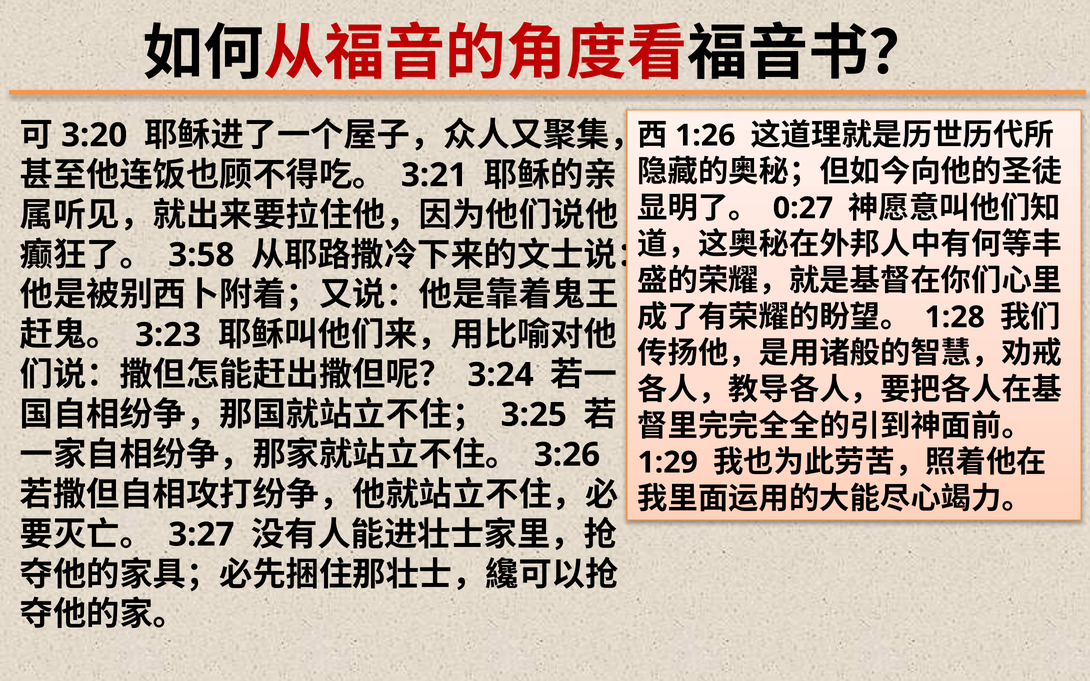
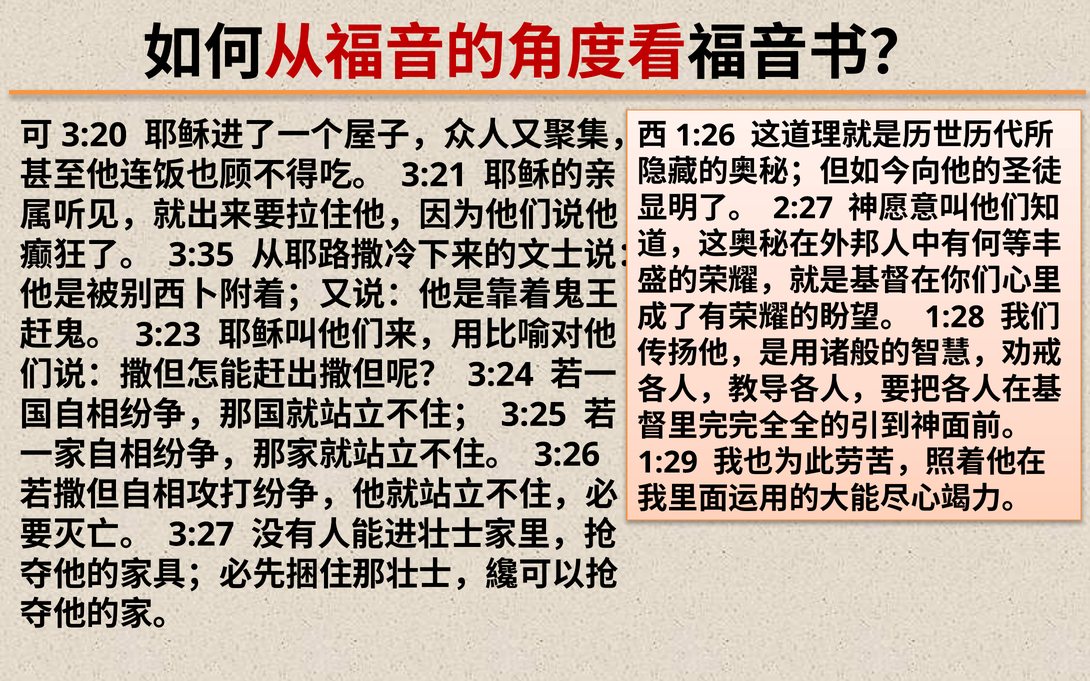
0:27: 0:27 -> 2:27 (803, 208)
3:58: 3:58 -> 3:35 (201, 255)
